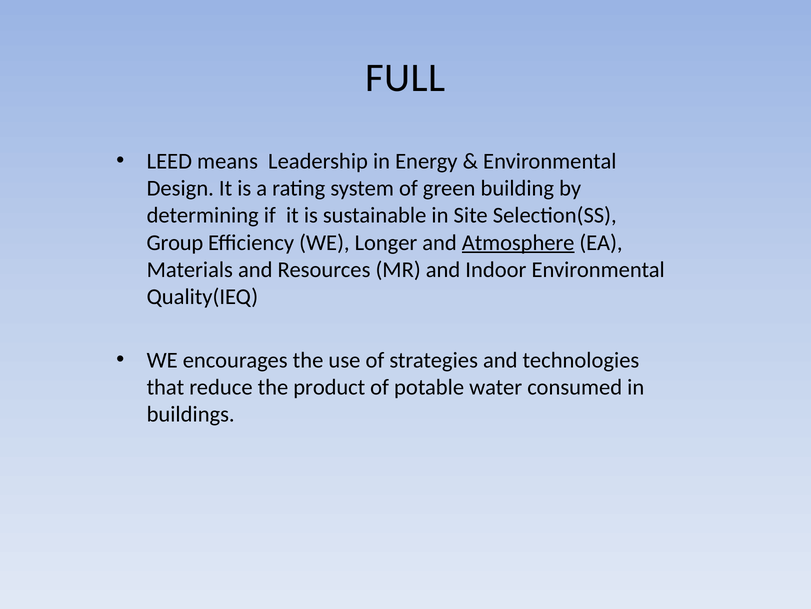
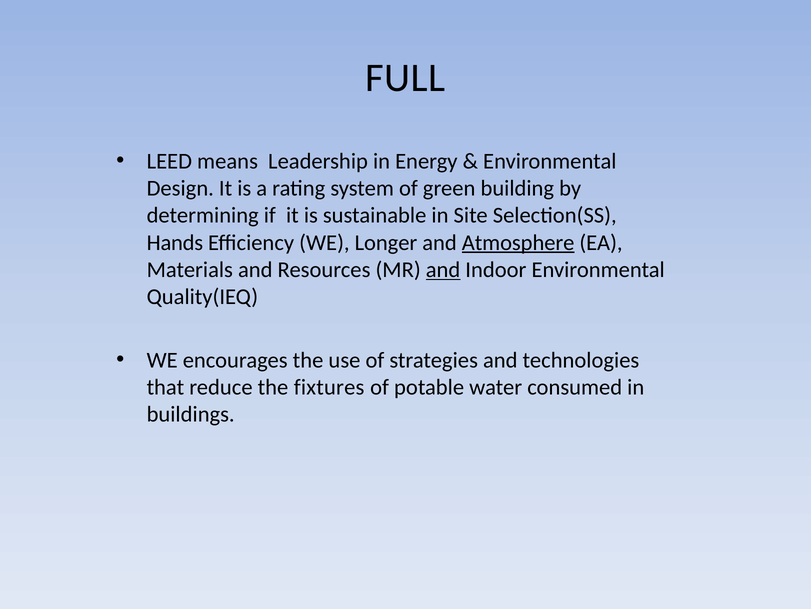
Group: Group -> Hands (175, 242)
and underline: none -> present (443, 269)
product: product -> fixtures (329, 387)
